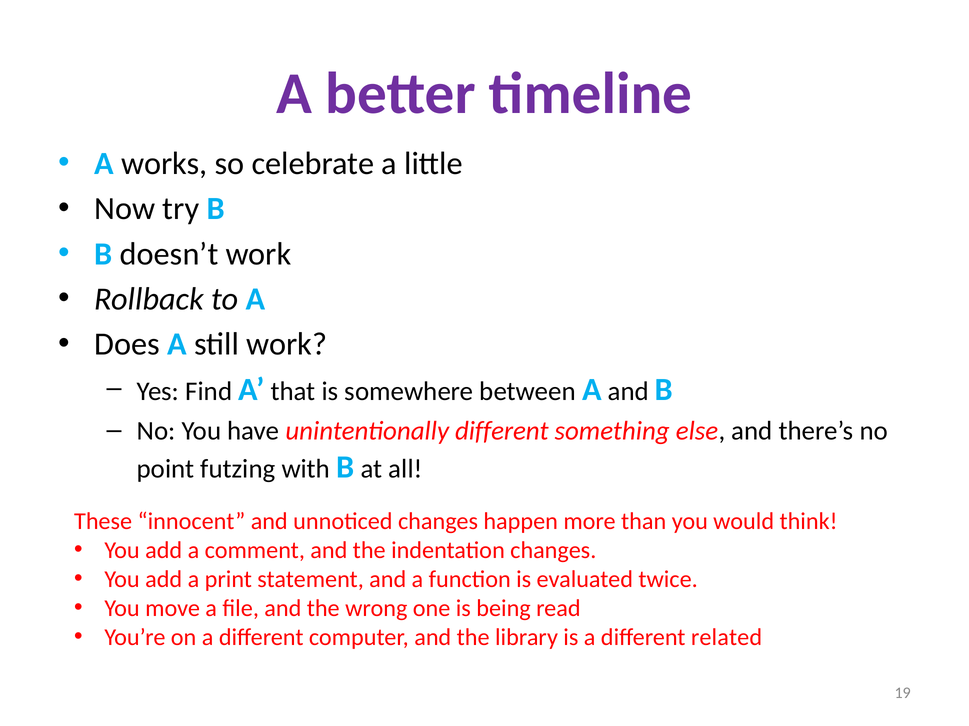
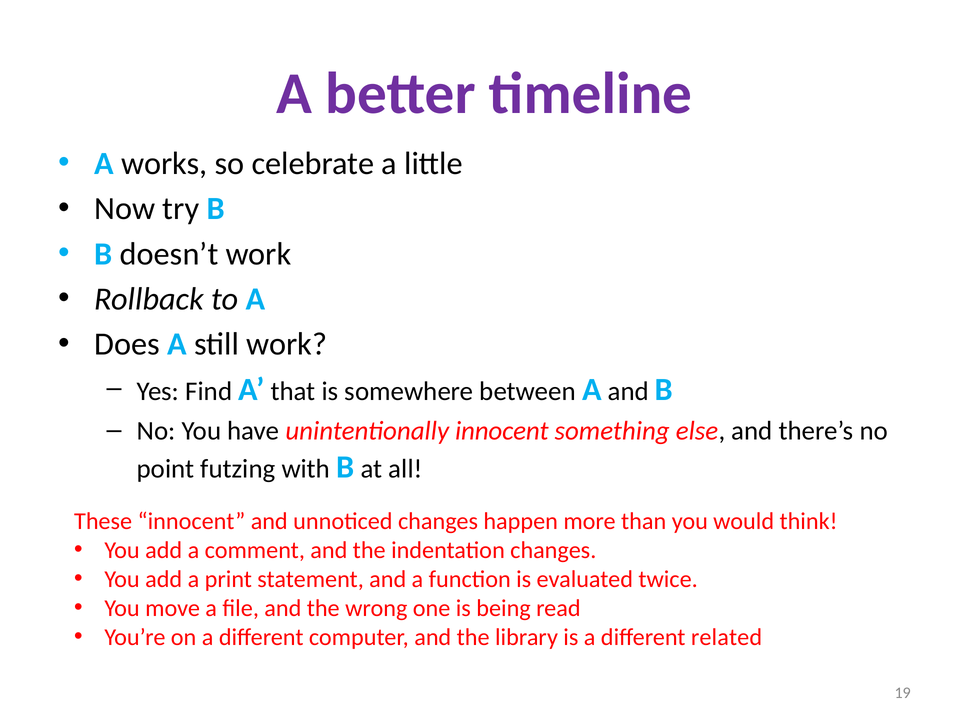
unintentionally different: different -> innocent (502, 431)
